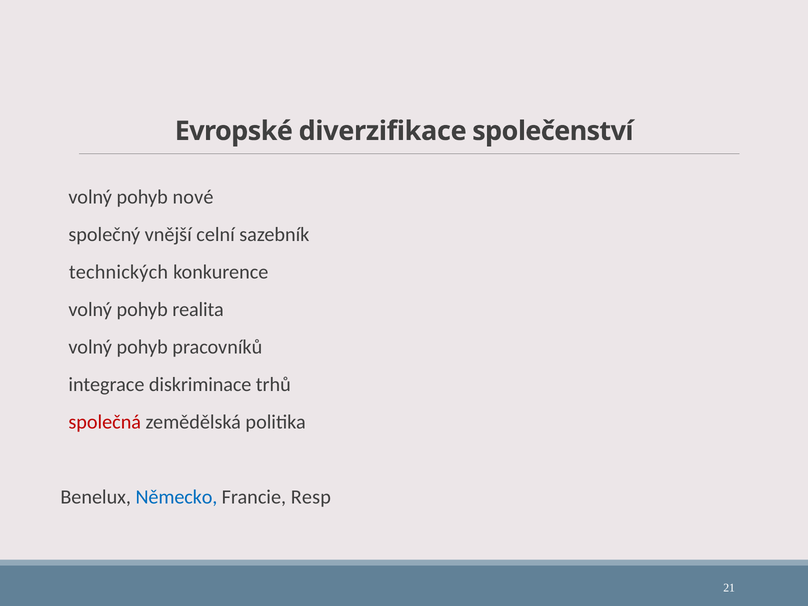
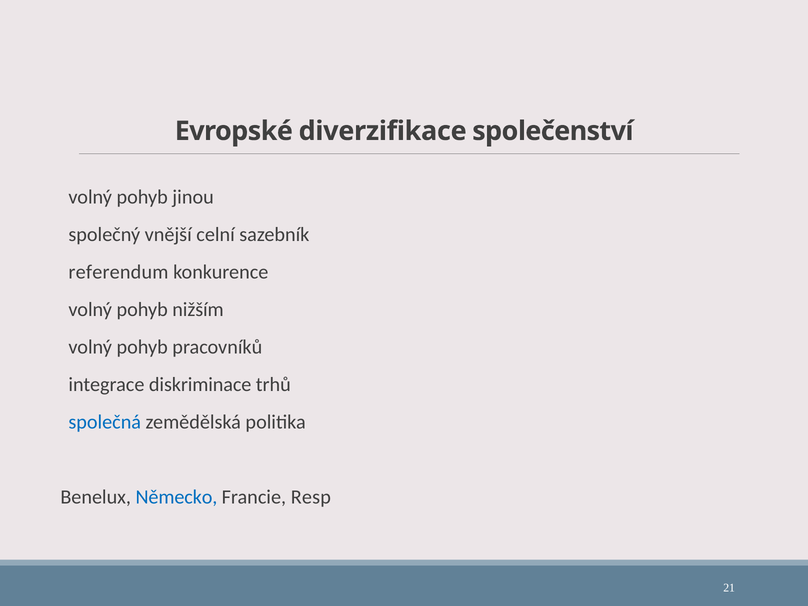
nové: nové -> jinou (193, 197)
technických: technických -> referendum (118, 272)
realita: realita -> nižším (198, 310)
společná colour: red -> blue (105, 422)
